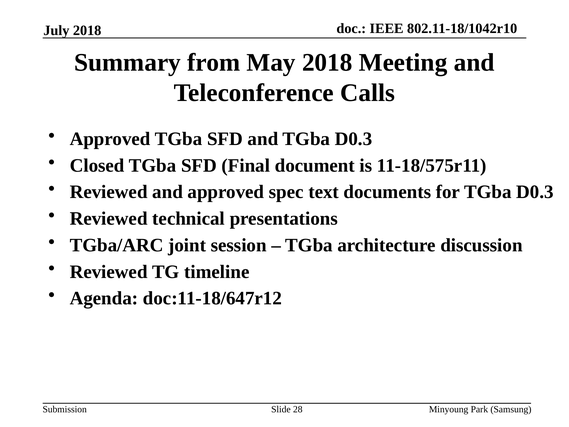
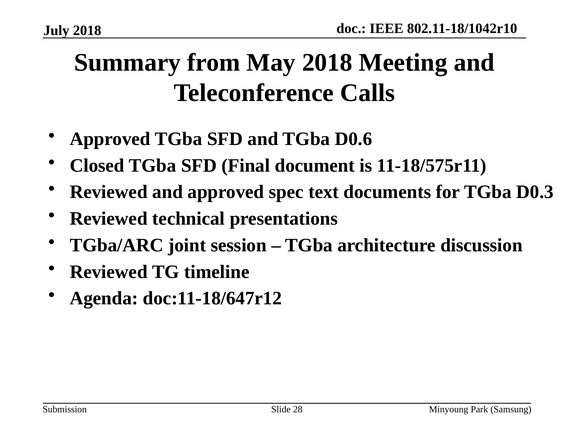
and TGba D0.3: D0.3 -> D0.6 (353, 139)
